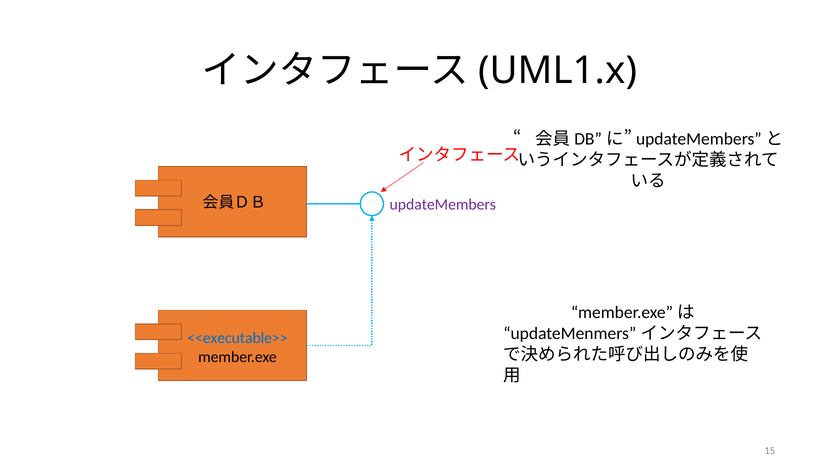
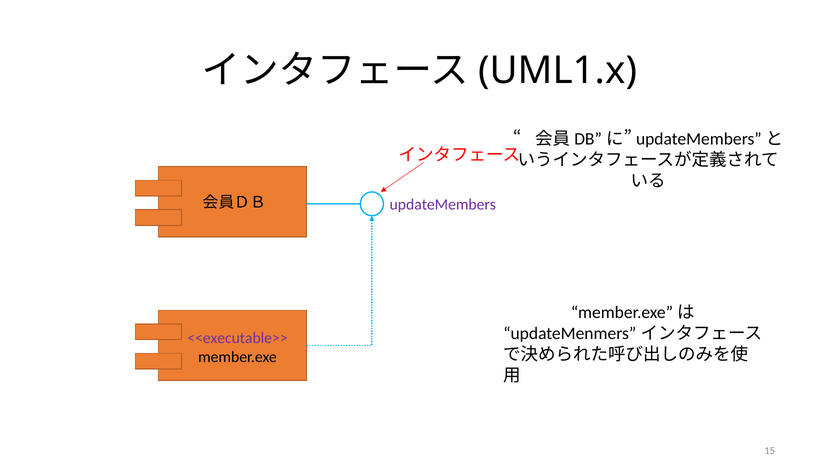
<<executable>> colour: blue -> purple (237, 338)
